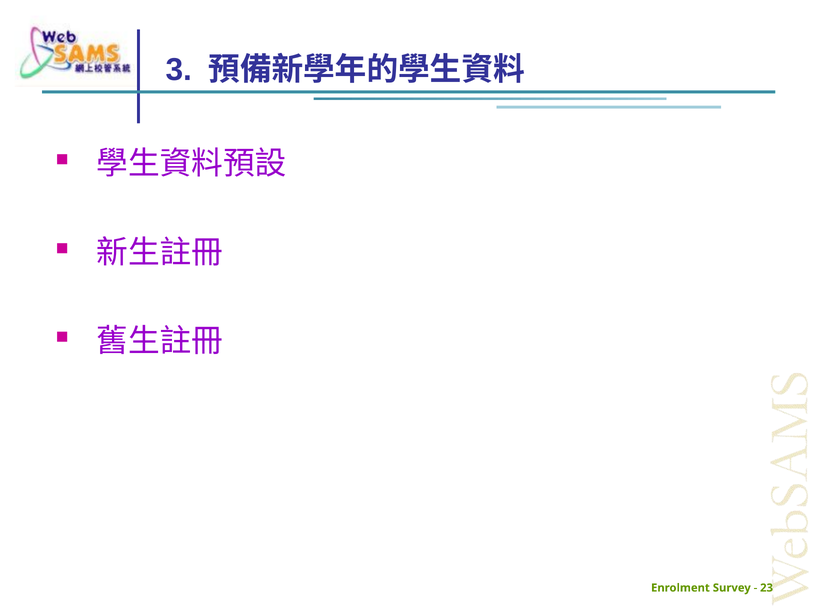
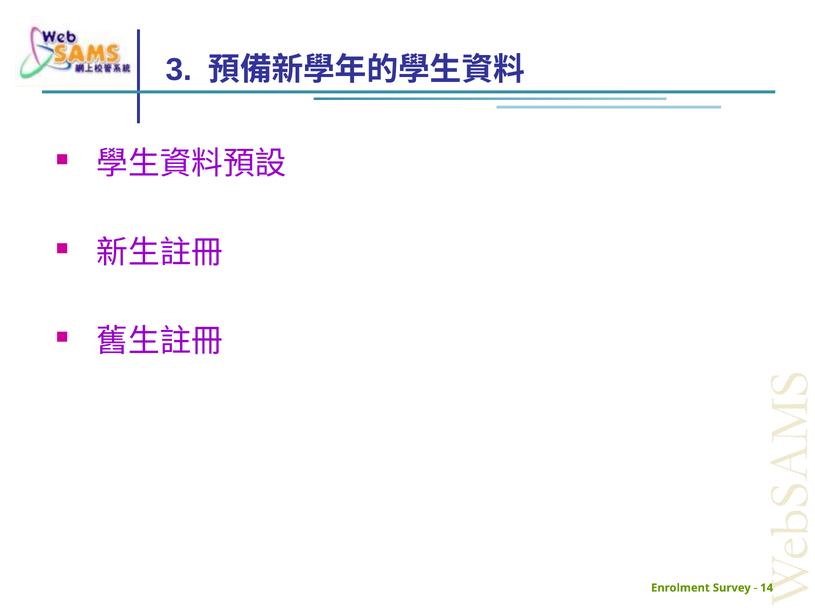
23: 23 -> 14 (767, 588)
